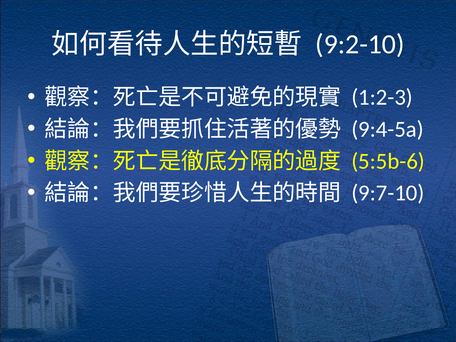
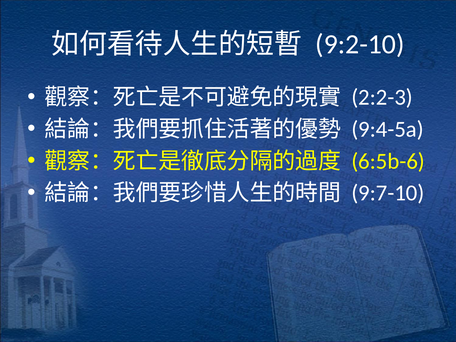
1:2-3: 1:2-3 -> 2:2-3 (382, 97)
5:5b-6: 5:5b-6 -> 6:5b-6 (388, 161)
